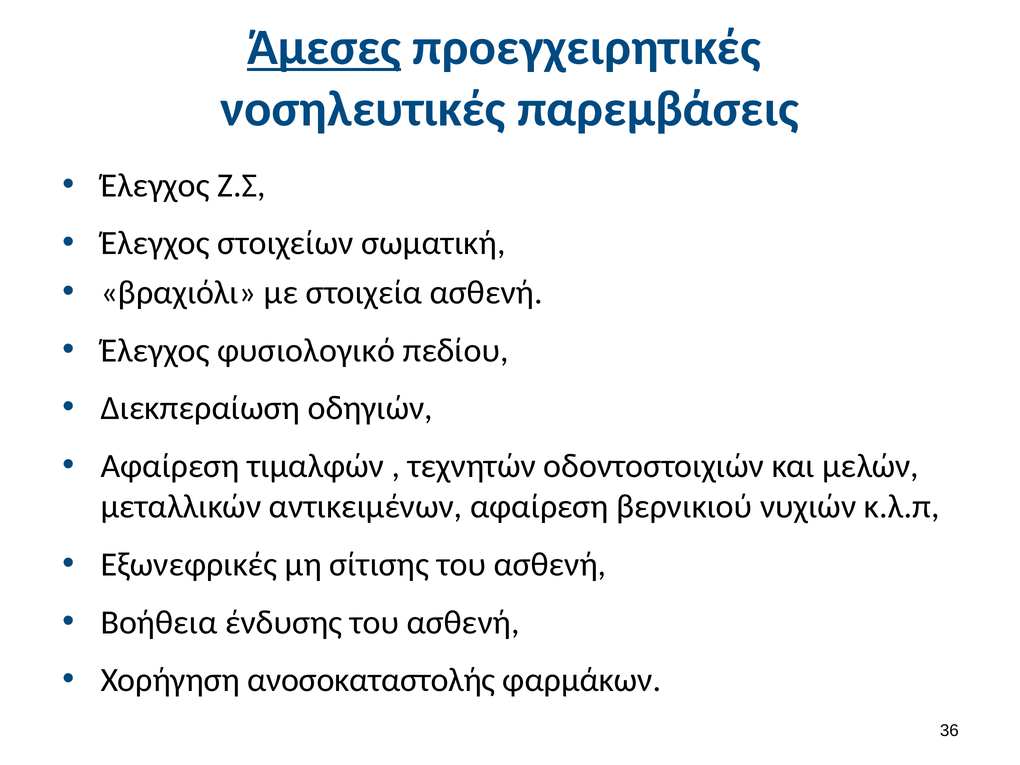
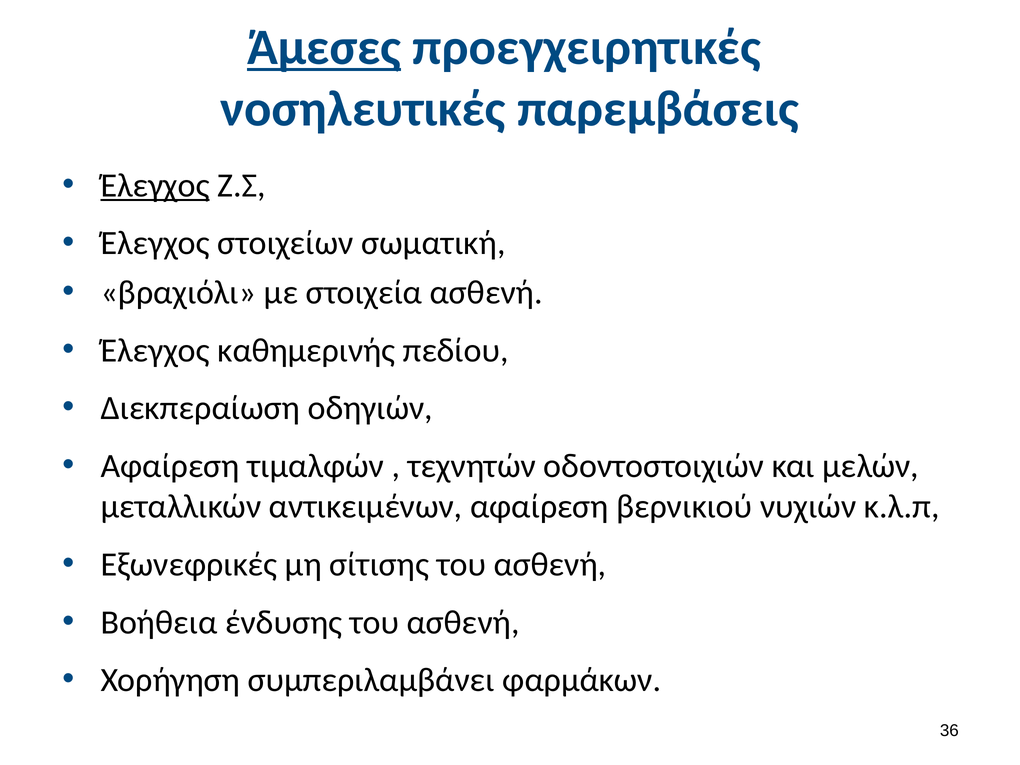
Έλεγχος underline: none -> present (155, 185)
φυσιολογικό: φυσιολογικό -> καθημερινής (306, 350)
ανοσοκαταστολής: ανοσοκαταστολής -> συμπεριλαμβάνει (371, 680)
